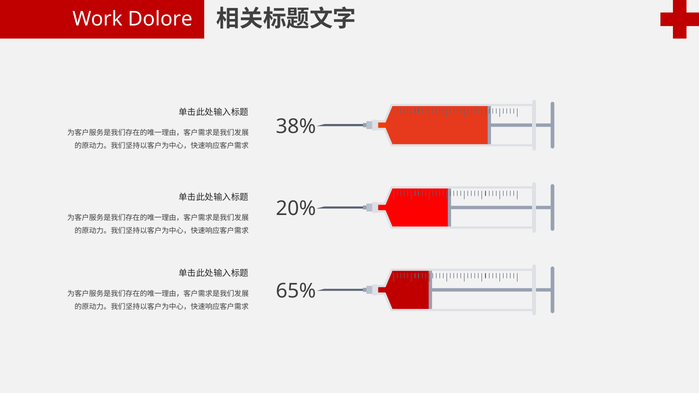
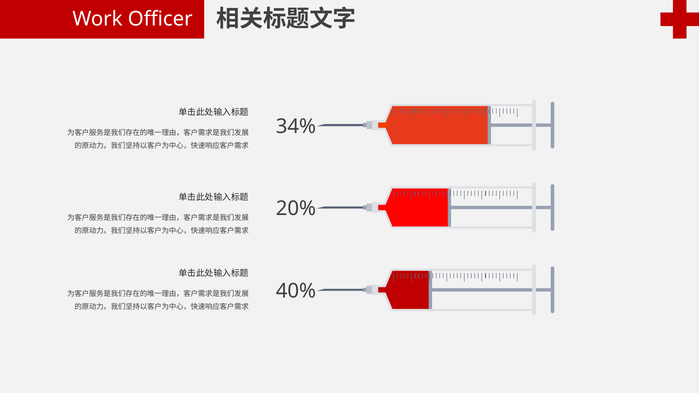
Dolore: Dolore -> Officer (160, 19)
38%: 38% -> 34% (296, 126)
65%: 65% -> 40% (296, 291)
